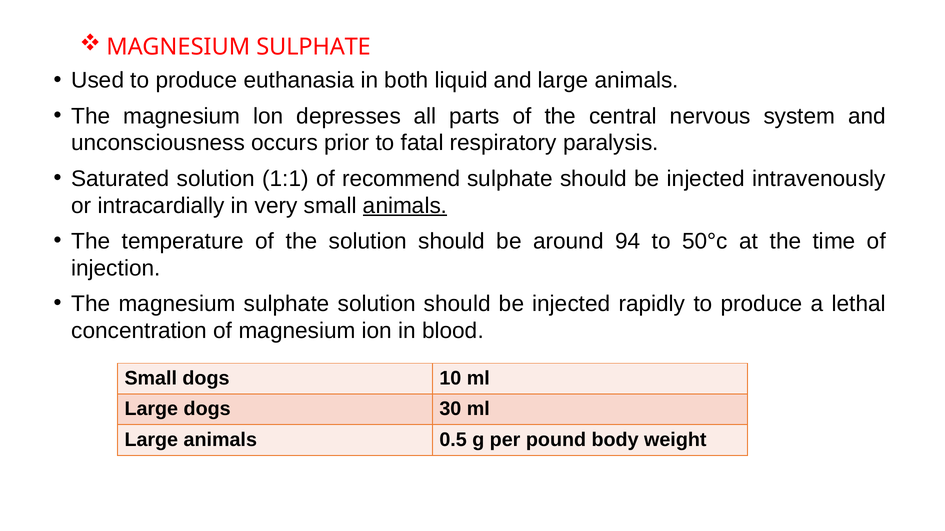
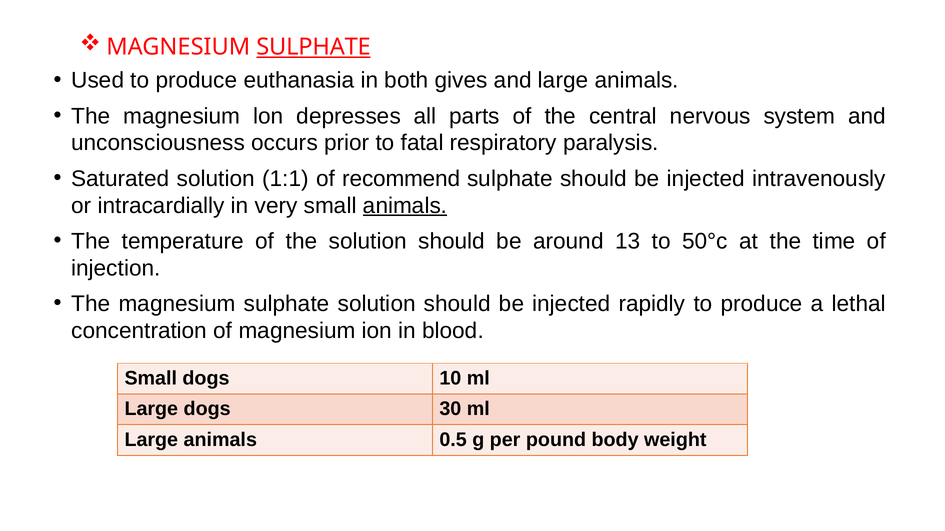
SULPHATE underline: none -> present (314, 47)
liquid: liquid -> gives (461, 81)
94: 94 -> 13 (628, 241)
